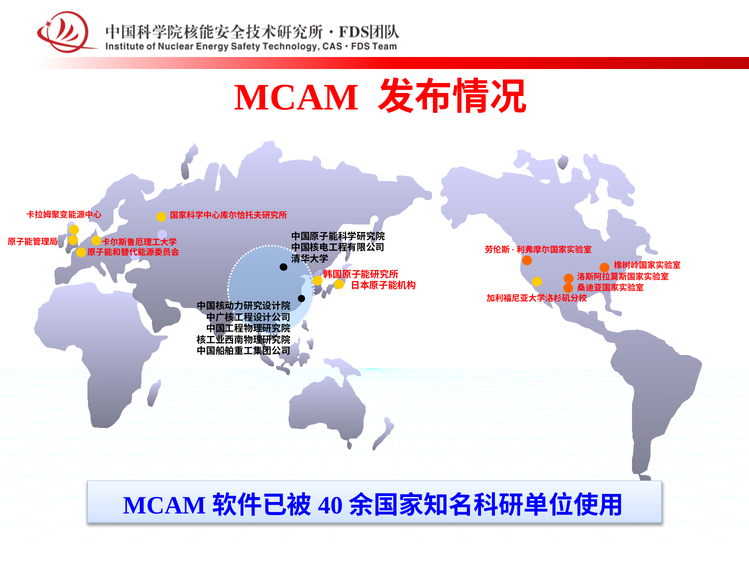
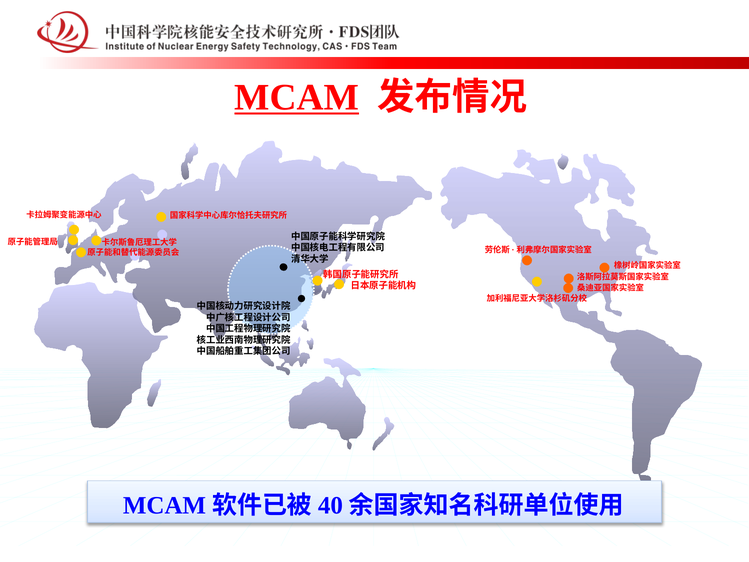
MCAM underline: none -> present (297, 97)
